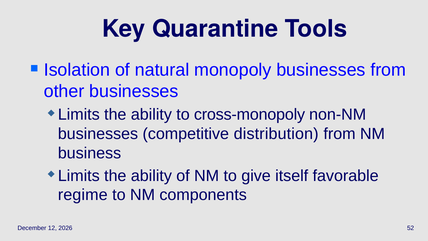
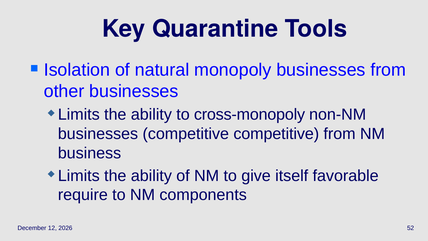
competitive distribution: distribution -> competitive (276, 134)
regime: regime -> require (83, 195)
